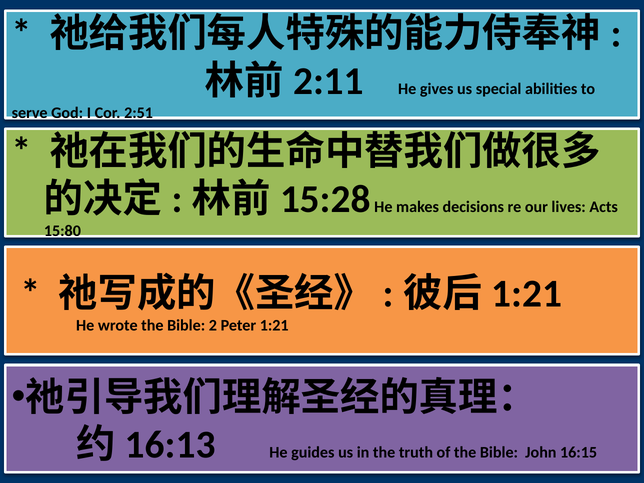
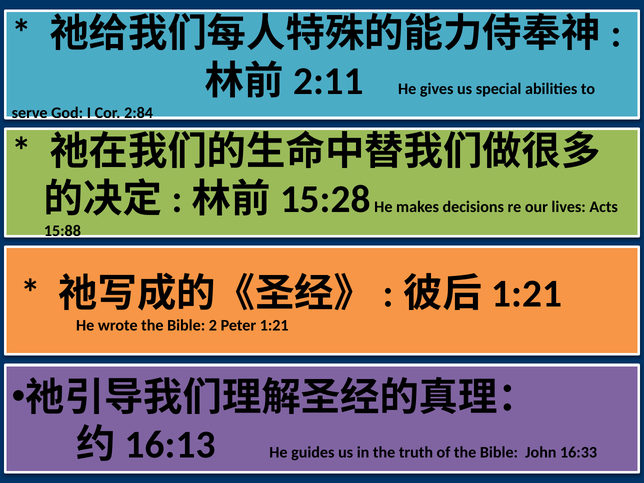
2:51: 2:51 -> 2:84 (139, 113)
15:80: 15:80 -> 15:88 (62, 231)
16:15: 16:15 -> 16:33 (579, 453)
